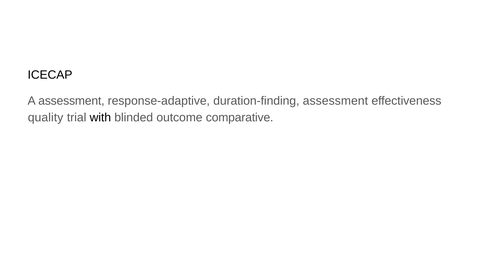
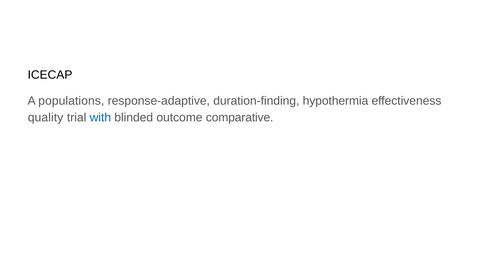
A assessment: assessment -> populations (71, 101)
duration-finding assessment: assessment -> hypothermia (336, 101)
with colour: black -> blue (100, 118)
